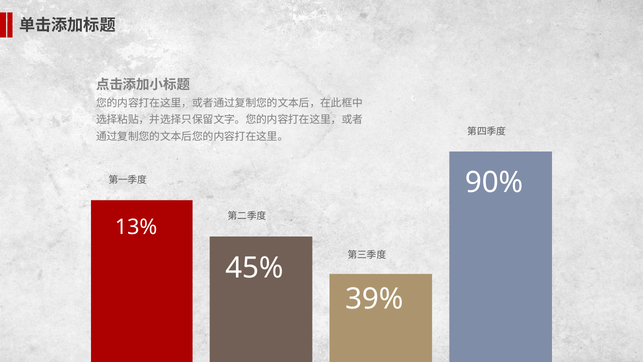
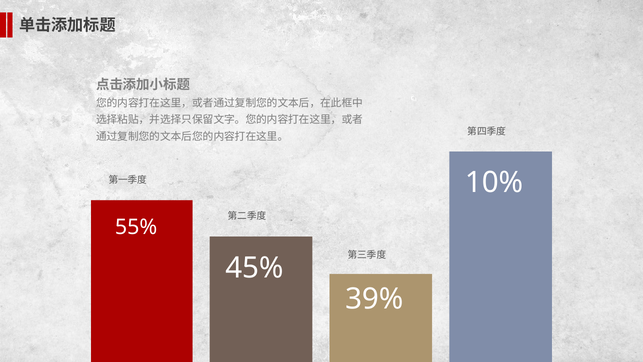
90%: 90% -> 10% (494, 182)
13%: 13% -> 55% (136, 227)
